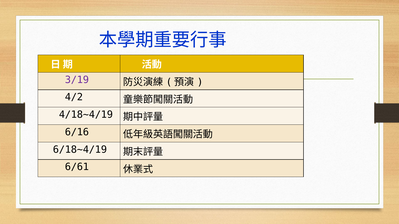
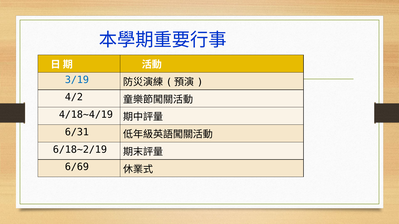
3/19 colour: purple -> blue (77, 80)
6/16: 6/16 -> 6/31 (77, 132)
6/18~4/19: 6/18~4/19 -> 6/18~2/19 (80, 150)
6/61: 6/61 -> 6/69 (77, 167)
